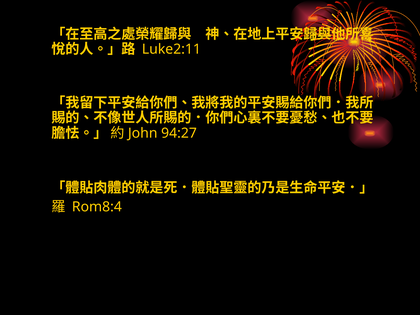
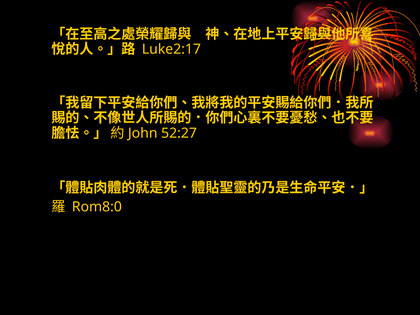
Luke2:11: Luke2:11 -> Luke2:17 (171, 49)
94:27: 94:27 -> 52:27 (179, 133)
Rom8:4: Rom8:4 -> Rom8:0 (97, 207)
